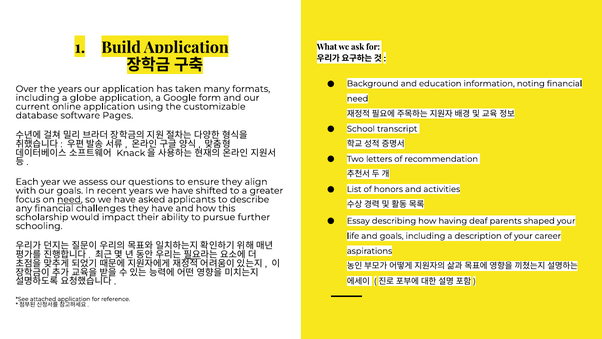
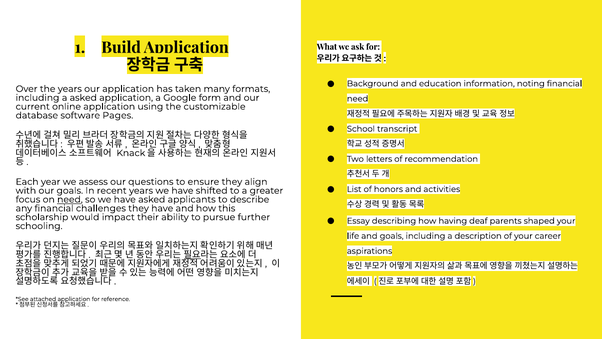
a globe: globe -> asked (83, 98)
